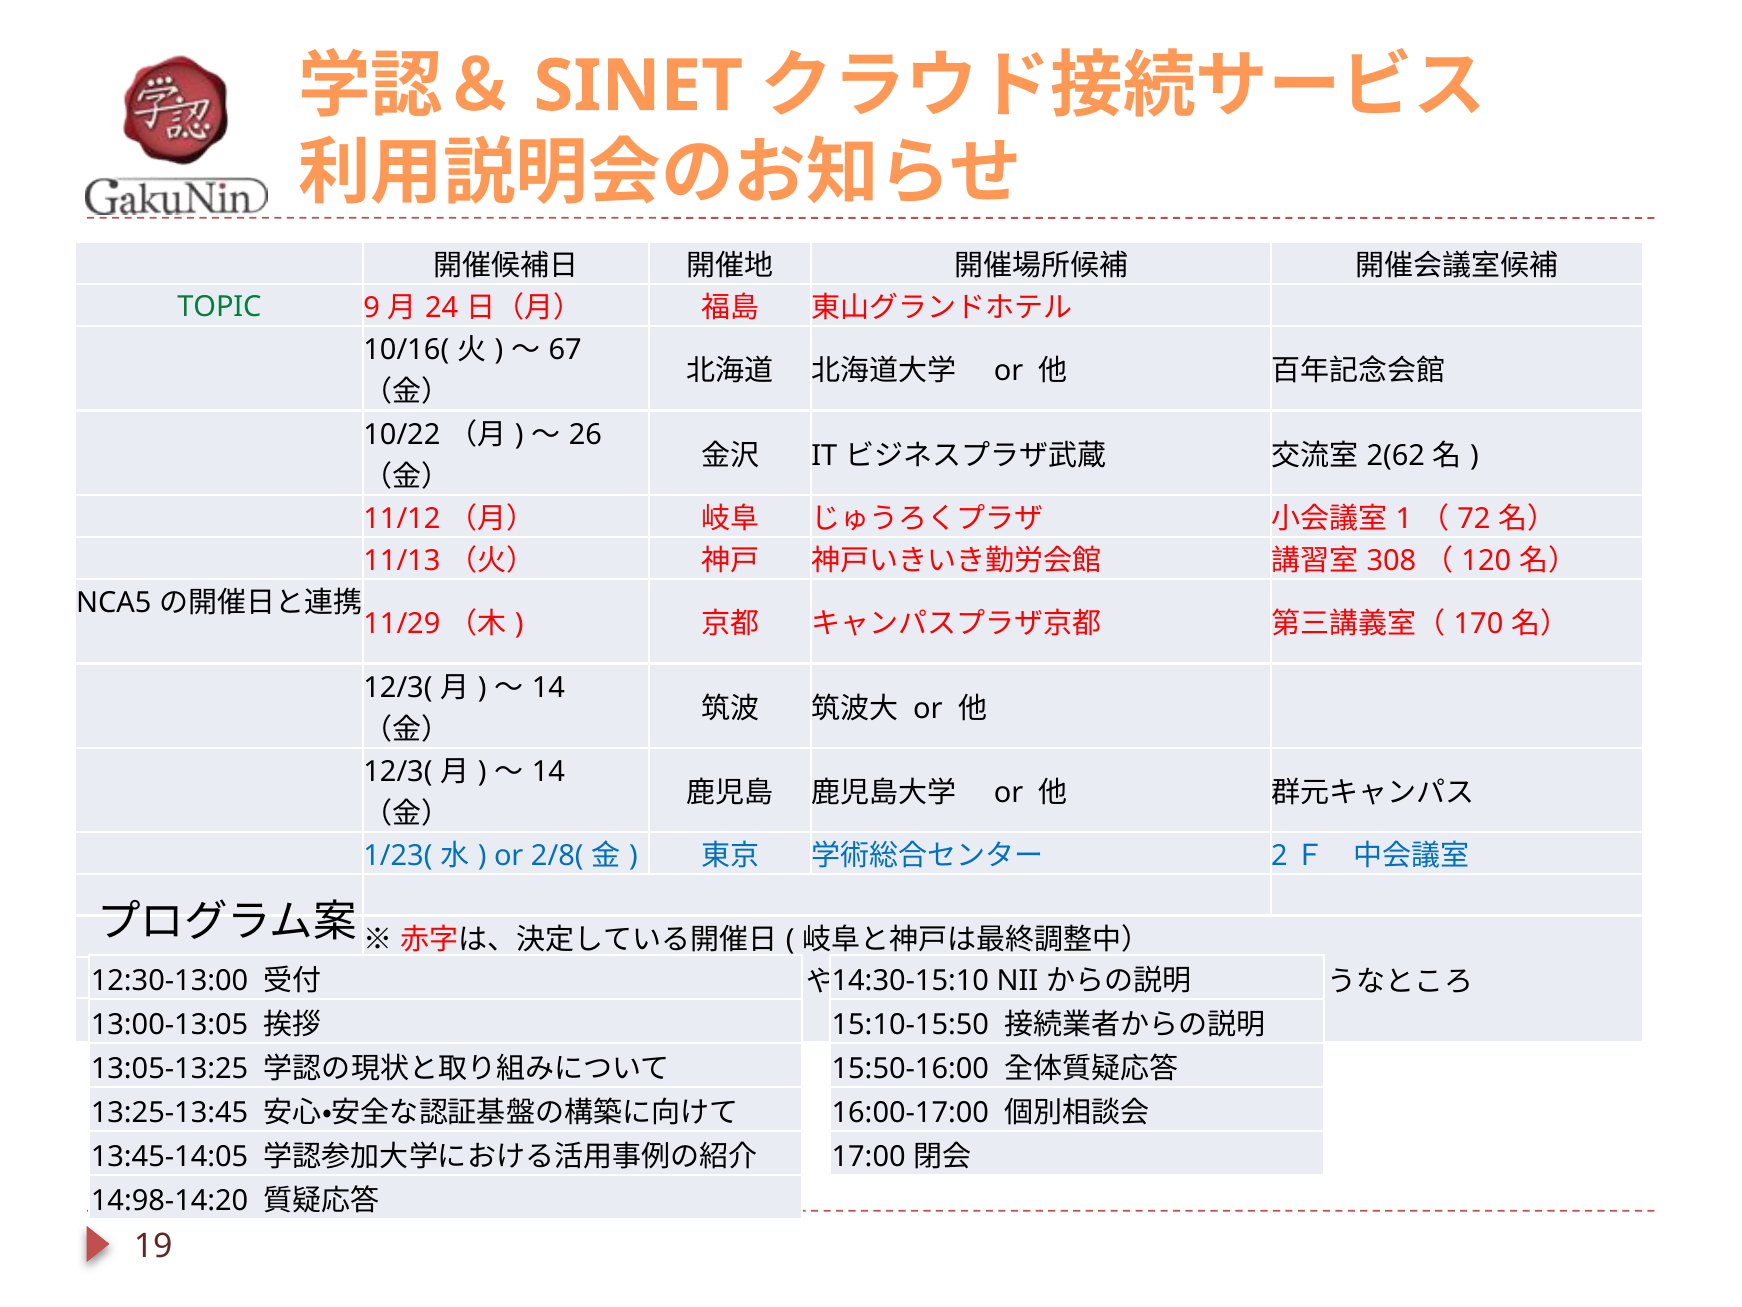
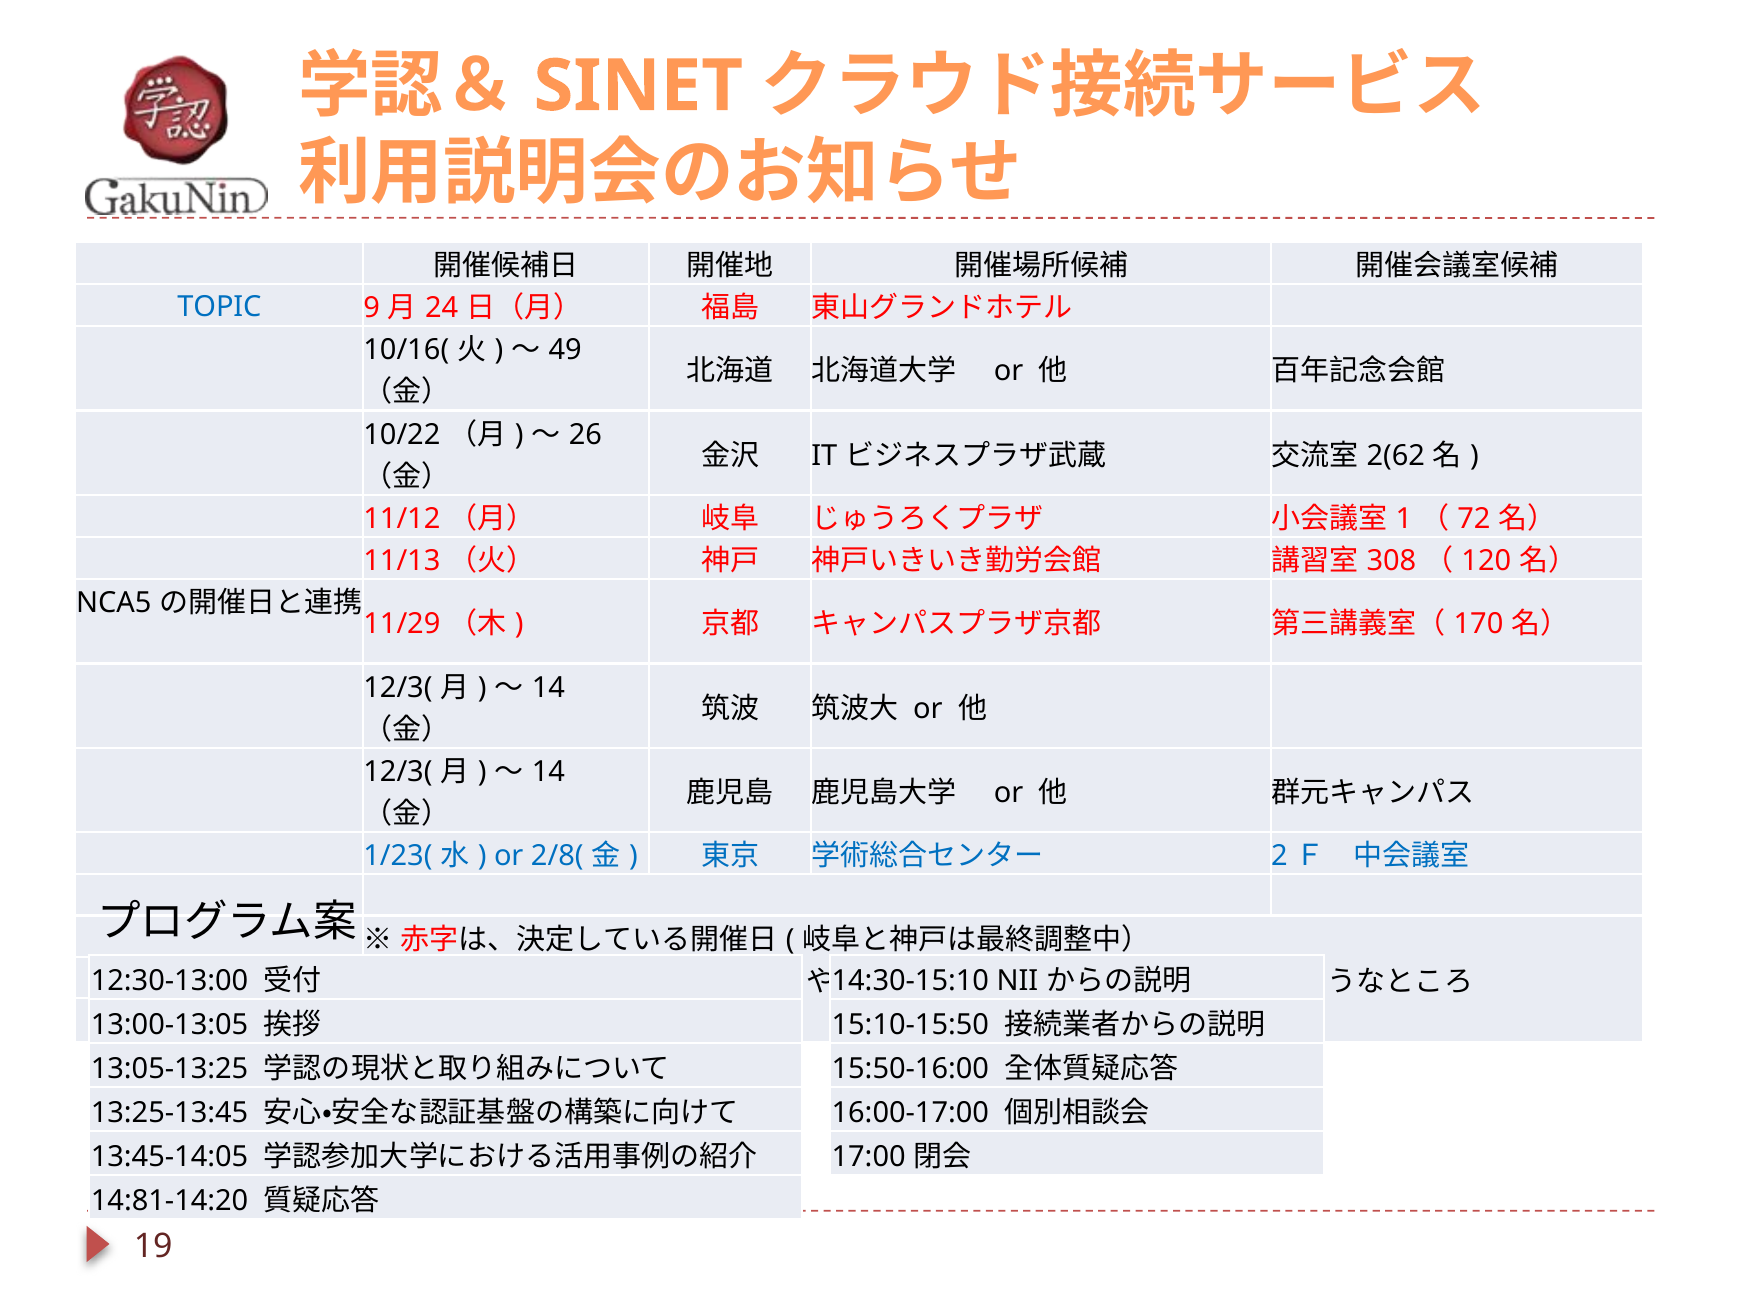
TOPIC colour: green -> blue (219, 307)
67: 67 -> 49 (565, 350)
14:98-14:20: 14:98-14:20 -> 14:81-14:20 (170, 1200)
